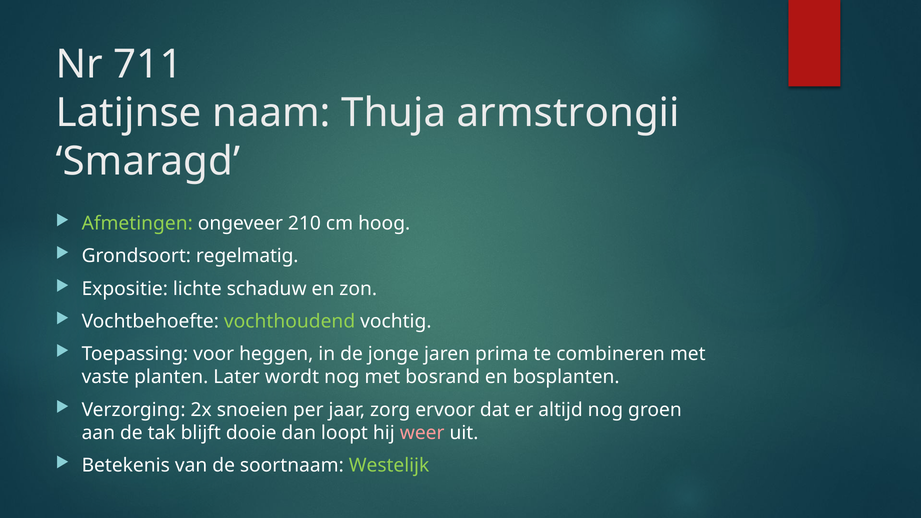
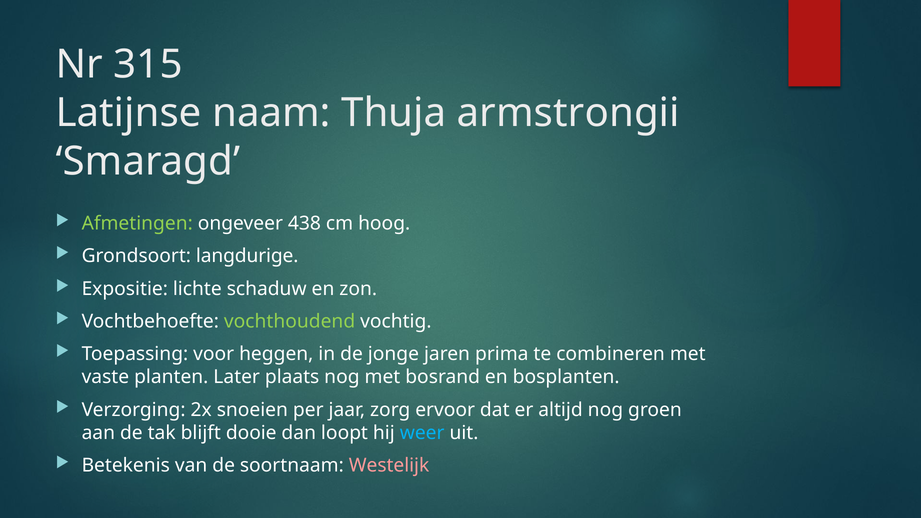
711: 711 -> 315 (148, 65)
210: 210 -> 438 (304, 223)
regelmatig: regelmatig -> langdurige (247, 256)
wordt: wordt -> plaats (292, 377)
weer colour: pink -> light blue (422, 433)
Westelijk colour: light green -> pink (389, 466)
